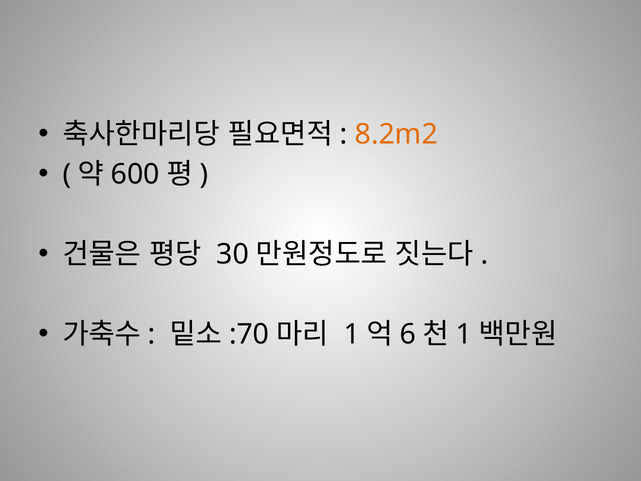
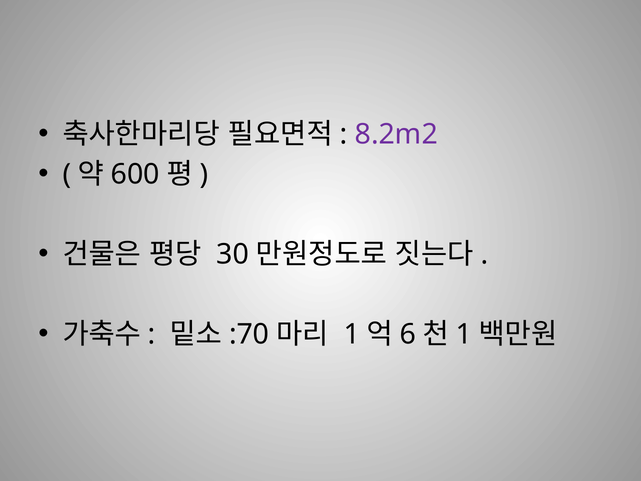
8.2m2 colour: orange -> purple (396, 134)
